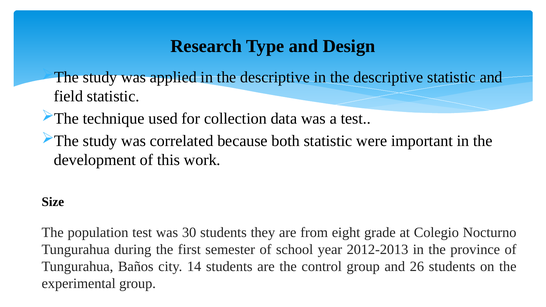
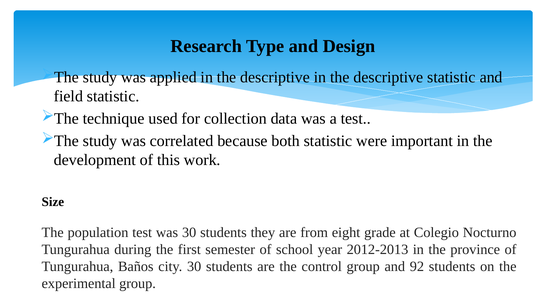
city 14: 14 -> 30 (194, 267)
26: 26 -> 92 (417, 267)
